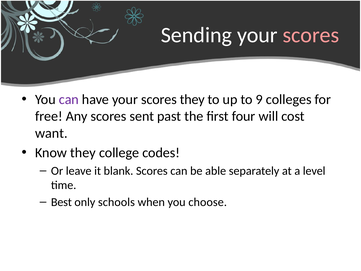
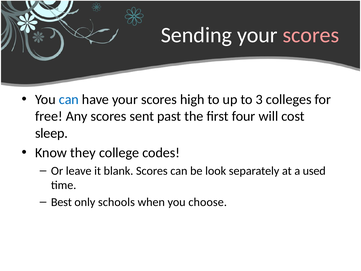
can colour: purple -> blue (69, 99)
scores they: they -> high (192, 99)
9: 9 -> 3 (259, 99)
want: want -> sleep (51, 133)
able: able -> look (216, 171)
level: level -> used (314, 171)
